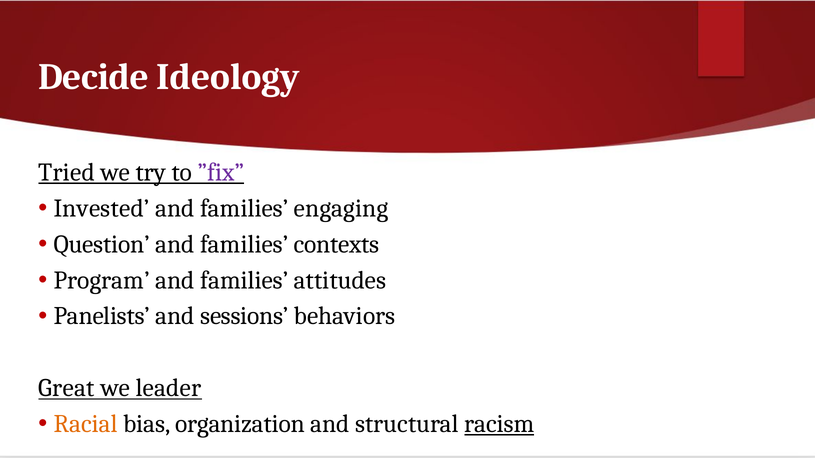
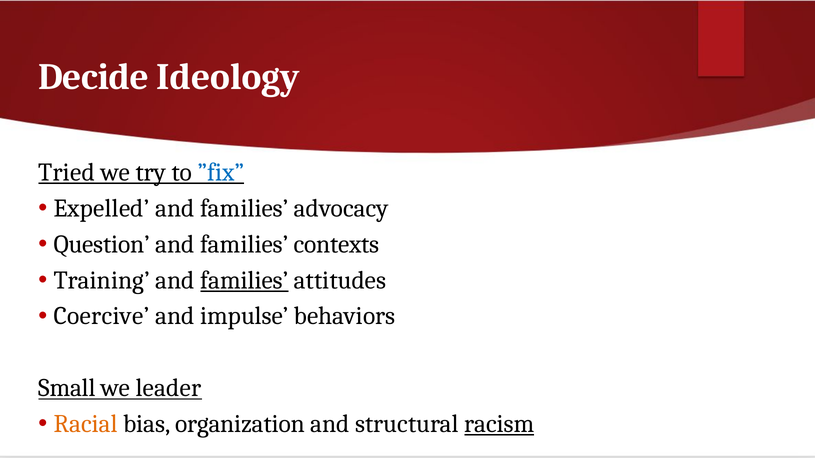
”fix colour: purple -> blue (221, 172)
Invested: Invested -> Expelled (102, 208)
engaging: engaging -> advocacy (341, 208)
Program: Program -> Training (102, 280)
families underline: none -> present (244, 280)
Panelists: Panelists -> Coercive (102, 316)
sessions: sessions -> impulse (244, 316)
Great: Great -> Small (67, 388)
